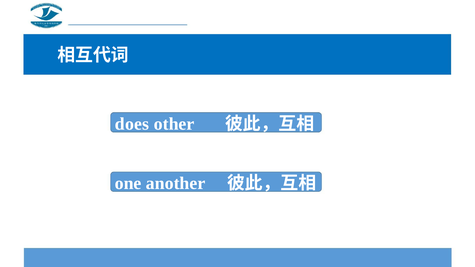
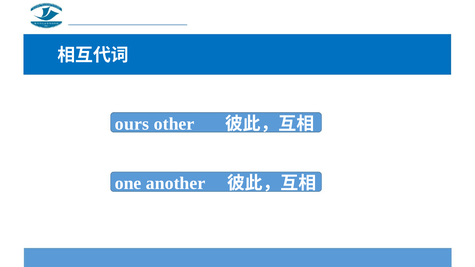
does: does -> ours (132, 124)
